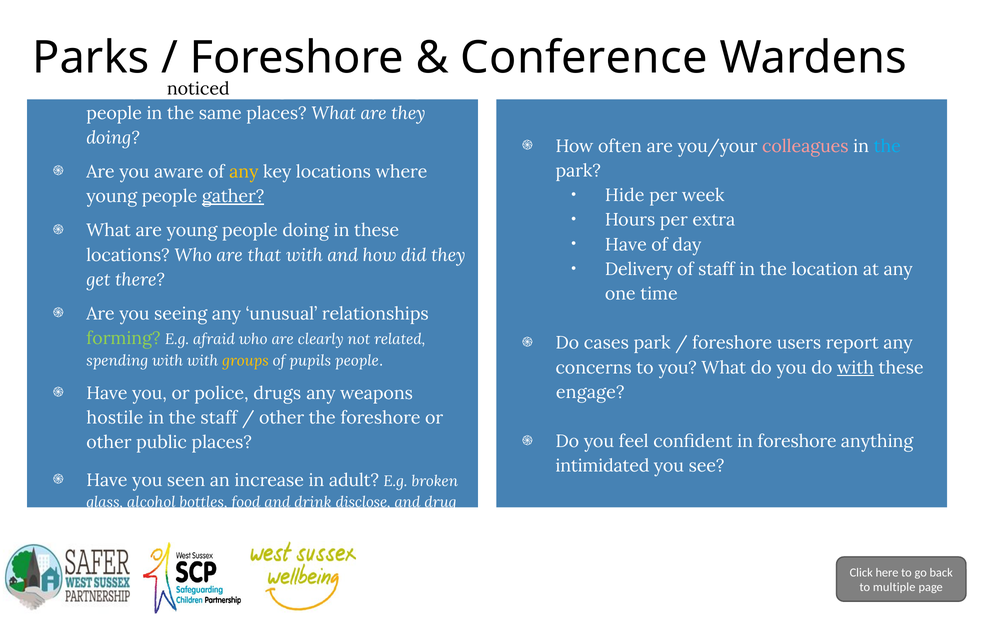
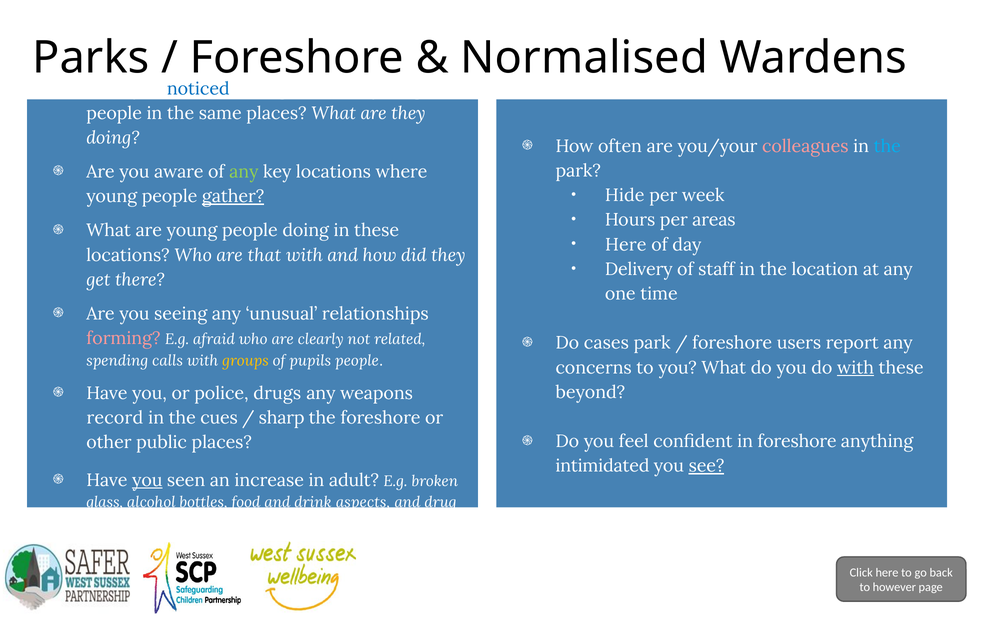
Conference: Conference -> Normalised (584, 58)
noticed colour: black -> blue (198, 89)
any colour: yellow -> light green (244, 172)
extra: extra -> areas (714, 220)
Have: Have -> Here (626, 245)
forming colour: light green -> pink (123, 338)
spending with: with -> calls (168, 361)
engage: engage -> beyond (590, 392)
hostile: hostile -> record (115, 418)
the staff: staff -> cues (219, 418)
other: other -> sharp (282, 418)
see underline: none -> present (706, 466)
you underline: none -> present (147, 480)
disclose: disclose -> aspects (363, 502)
multiple: multiple -> however (894, 587)
